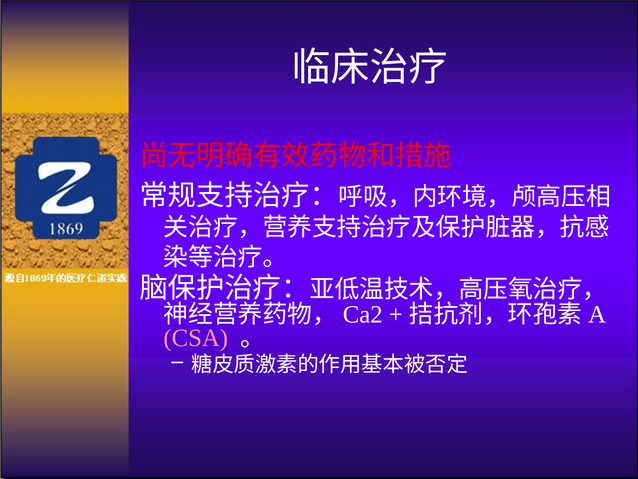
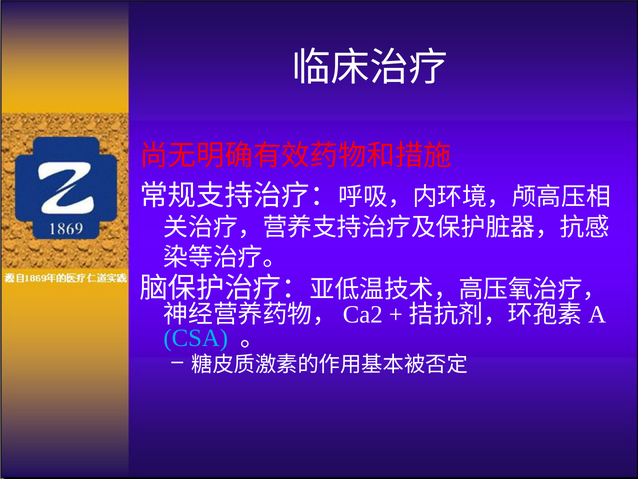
CSA colour: pink -> light blue (196, 338)
